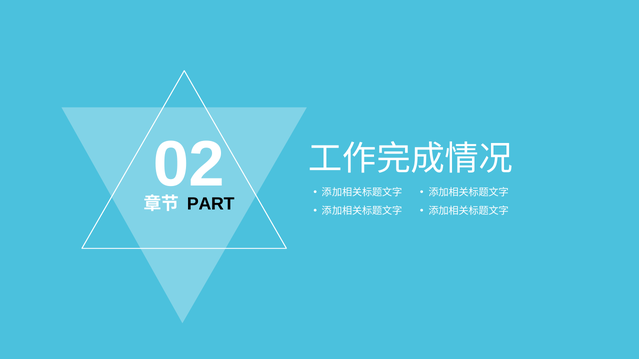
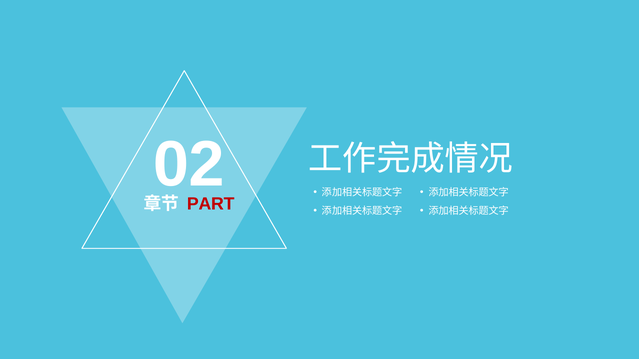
PART colour: black -> red (211, 204)
